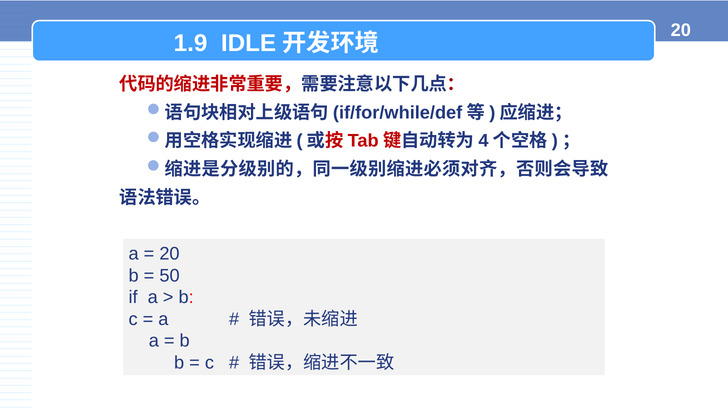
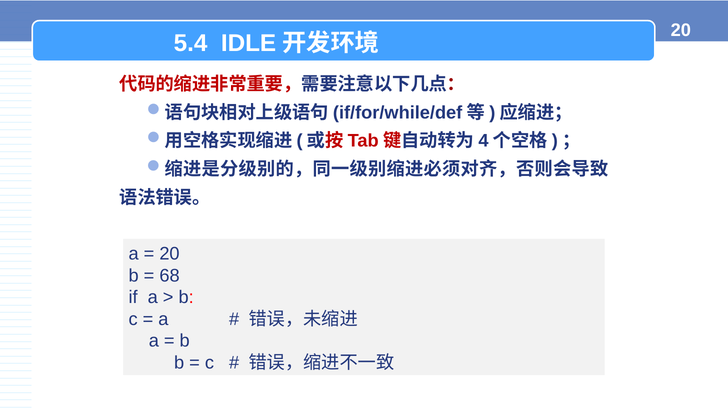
1.9: 1.9 -> 5.4 (191, 43)
50: 50 -> 68 (170, 276)
